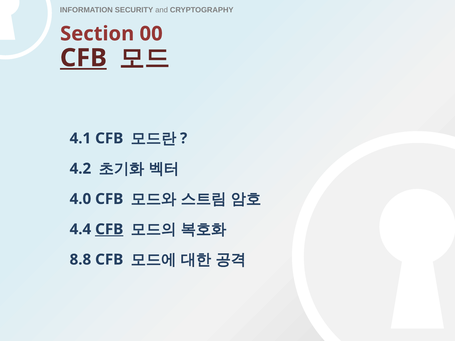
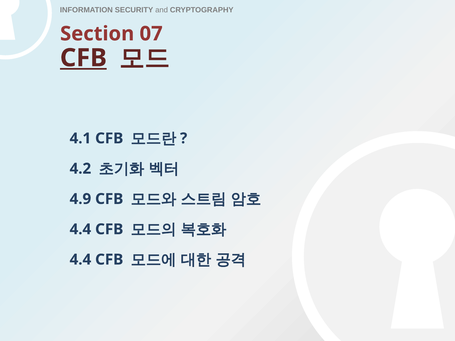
00: 00 -> 07 (151, 34)
4.0: 4.0 -> 4.9 (80, 199)
CFB underline: present -> none (109, 229)
8.8: 8.8 -> 4.4 (80, 260)
